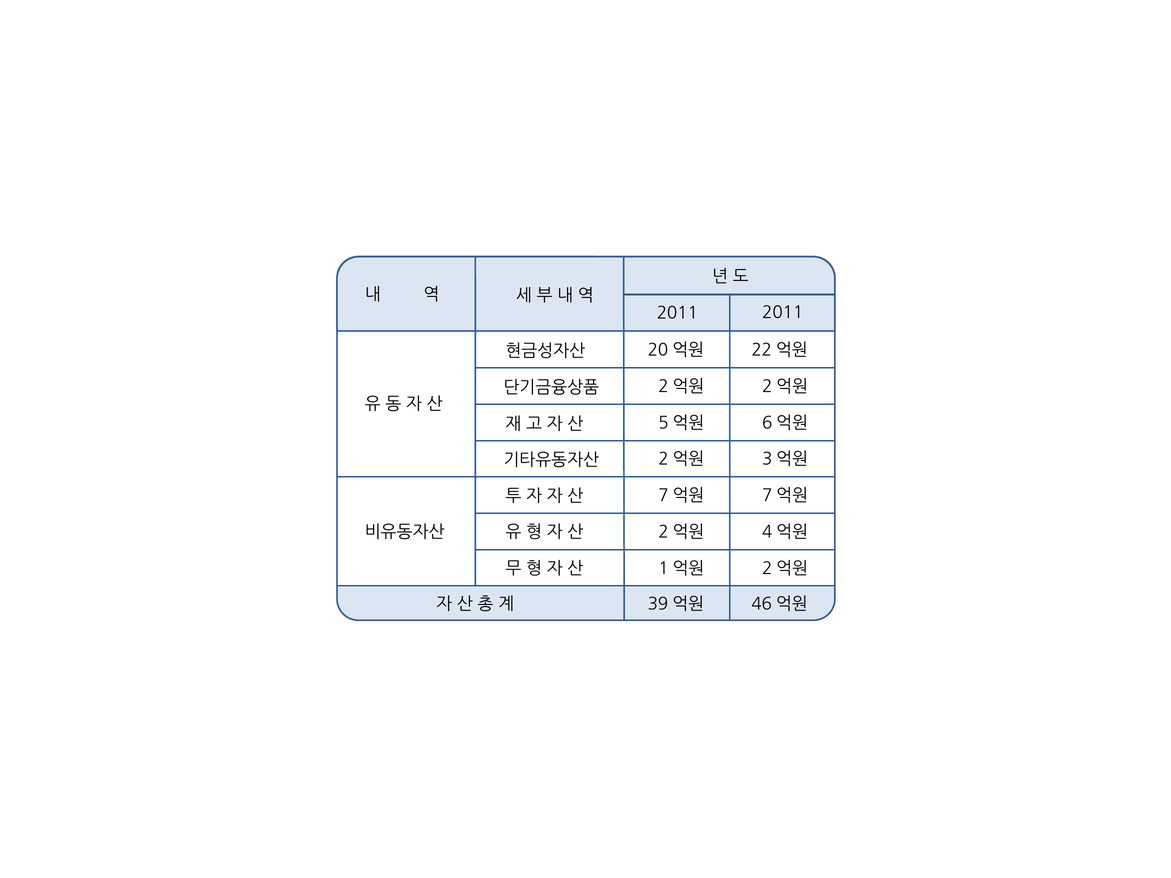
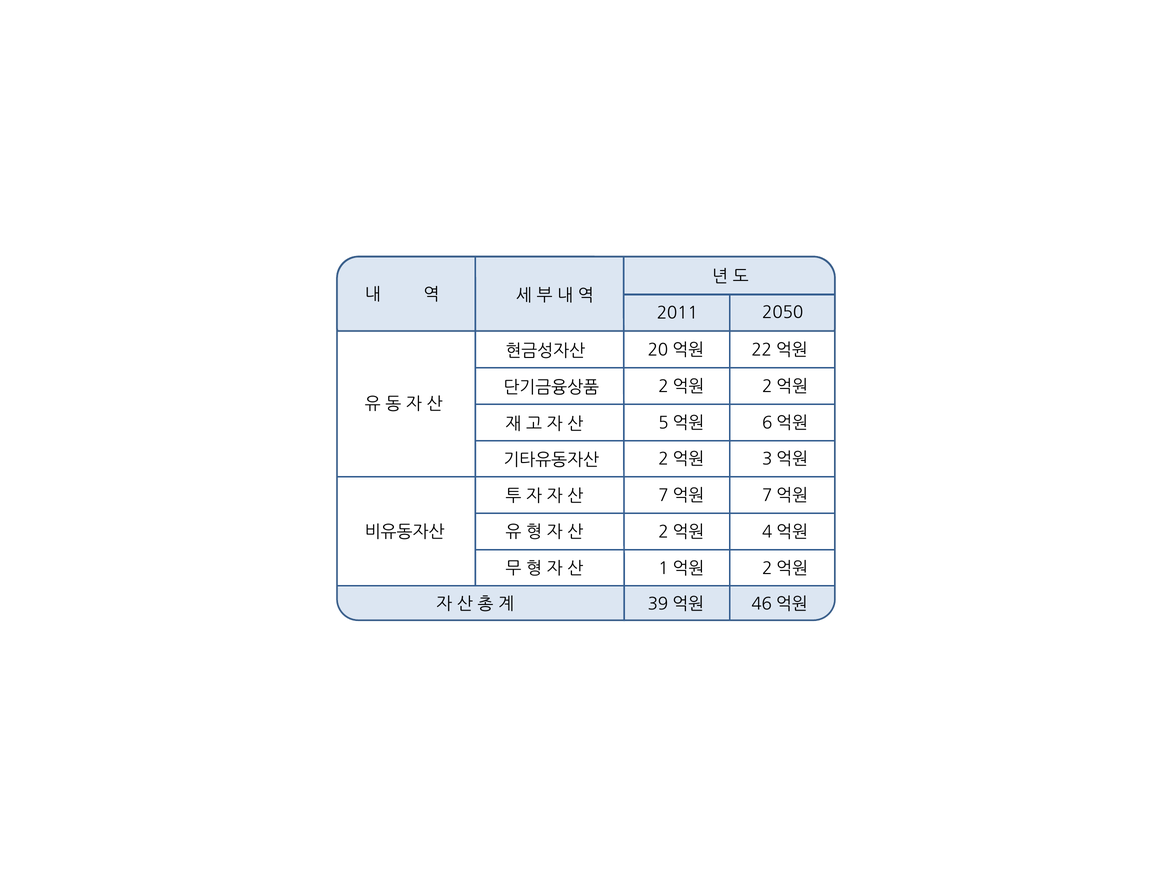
2011 2011: 2011 -> 2050 (783, 313)
